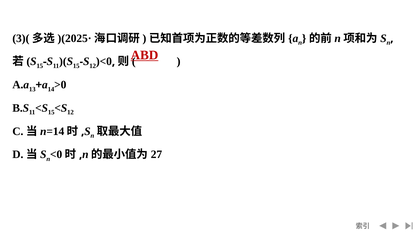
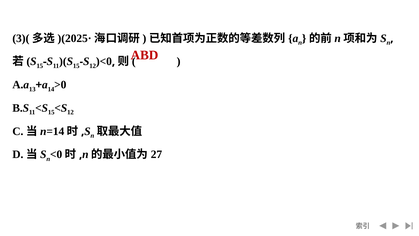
ABD underline: present -> none (144, 55)
